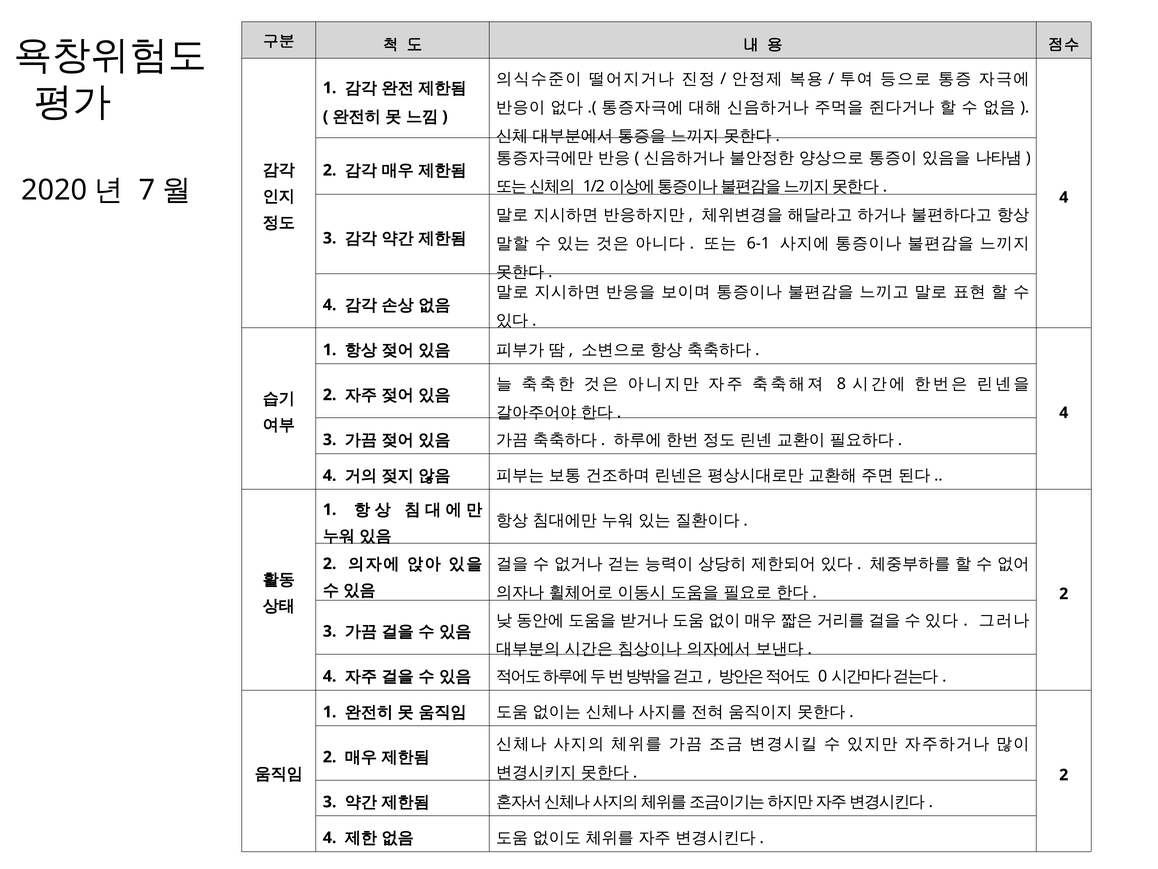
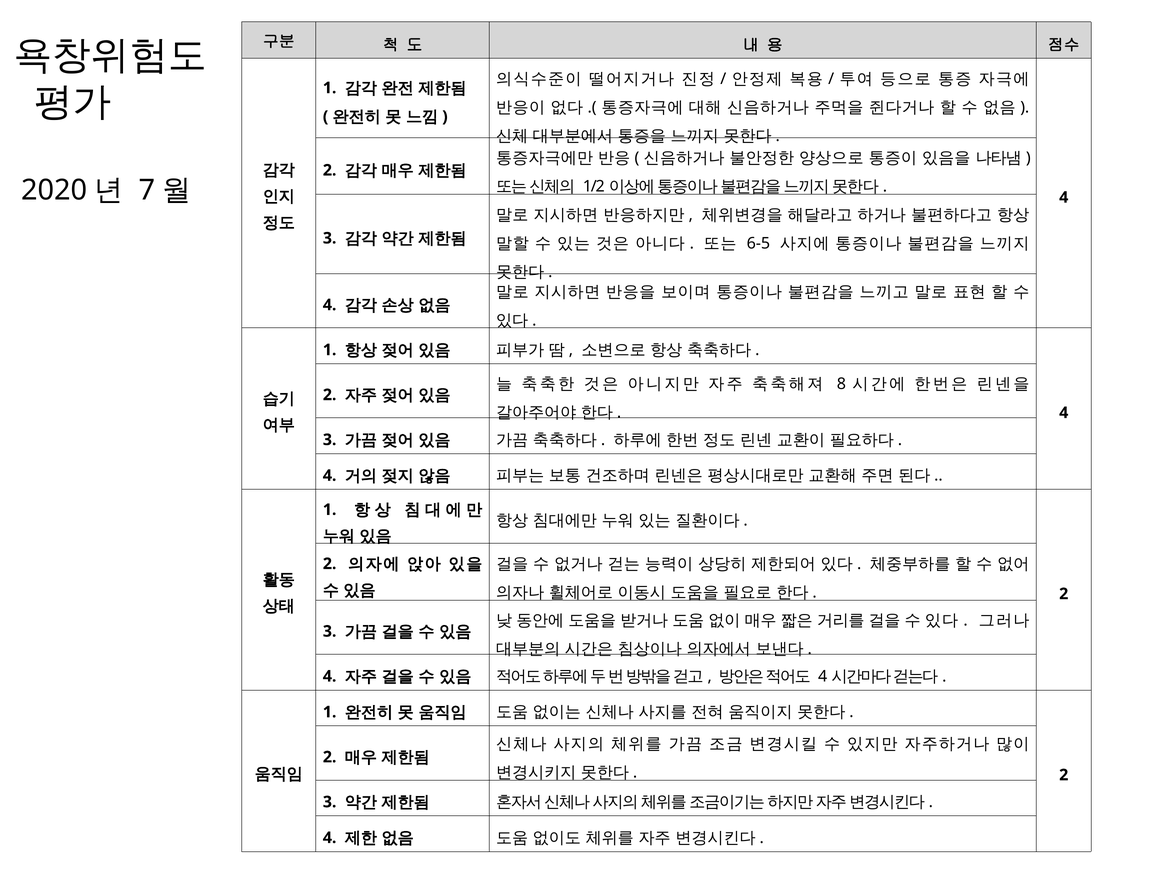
6-1: 6-1 -> 6-5 (758, 243)
0: 0 -> 4 (823, 676)
